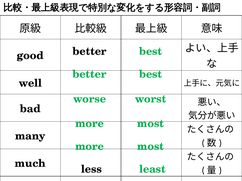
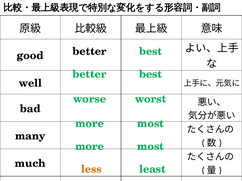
less colour: black -> orange (91, 170)
